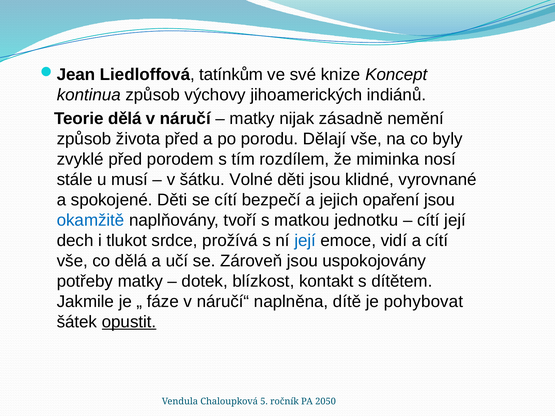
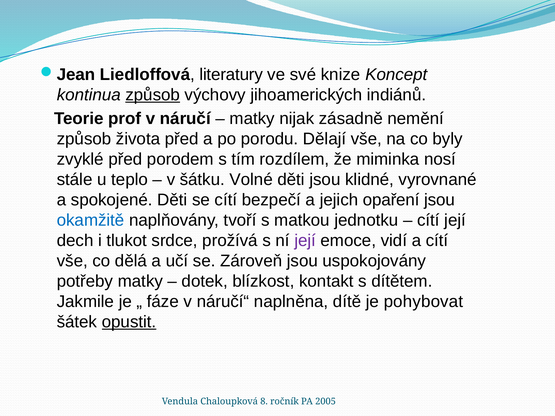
tatínkům: tatínkům -> literatury (231, 75)
způsob underline: none -> present (153, 95)
Teorie dělá: dělá -> prof (125, 119)
musí: musí -> teplo (130, 180)
její colour: blue -> purple (305, 241)
5: 5 -> 8 (264, 402)
2050: 2050 -> 2005 (326, 402)
